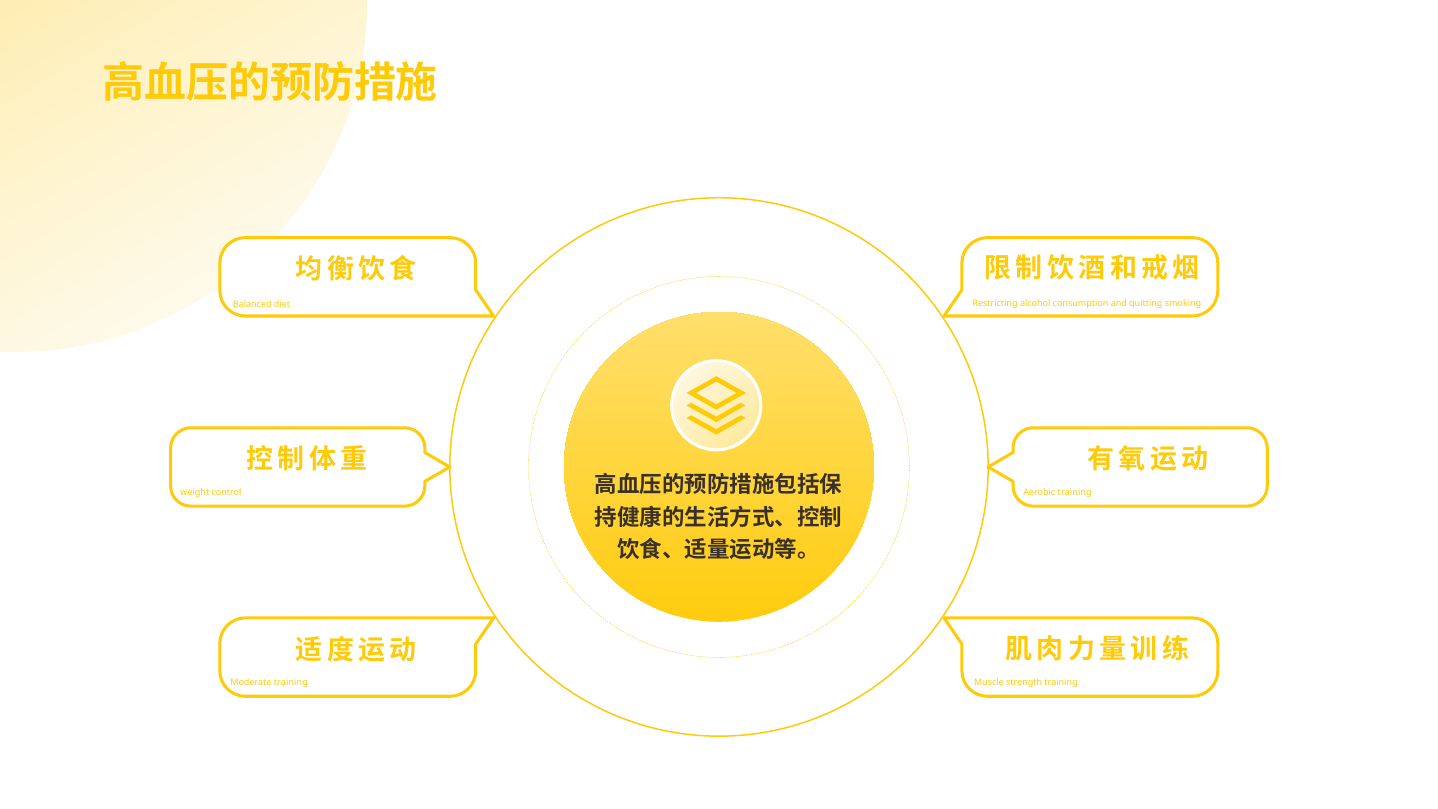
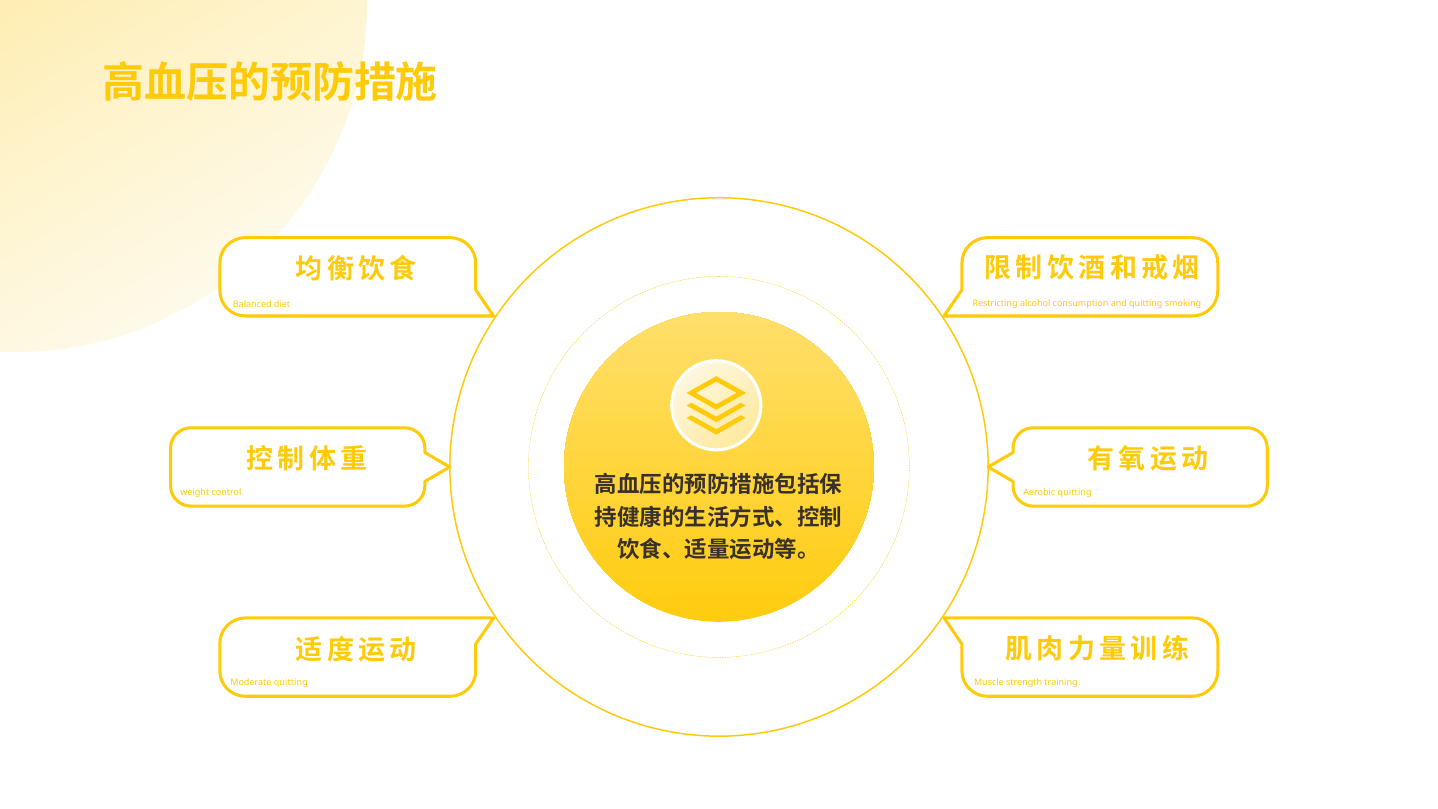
Aerobic training: training -> quitting (1075, 492)
Moderate training: training -> quitting (291, 682)
